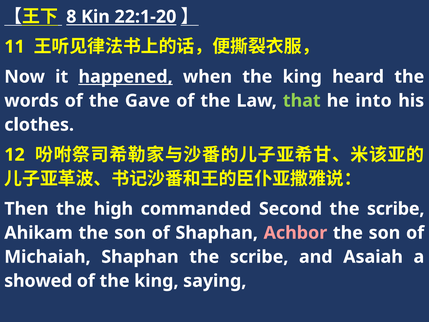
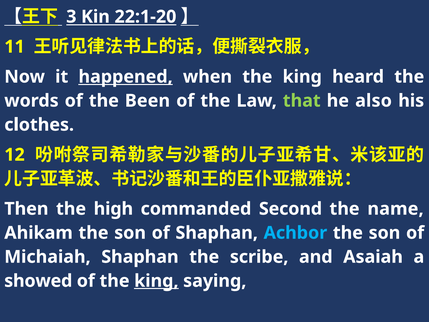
8: 8 -> 3 (71, 17)
Gave: Gave -> Been (147, 101)
into: into -> also (374, 101)
scribe: scribe -> name (396, 209)
Achbor colour: pink -> light blue (295, 233)
king underline: none -> present (156, 281)
